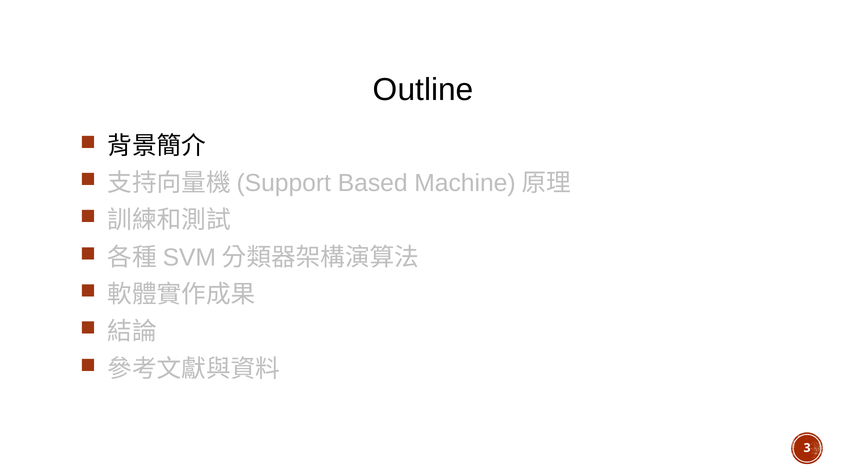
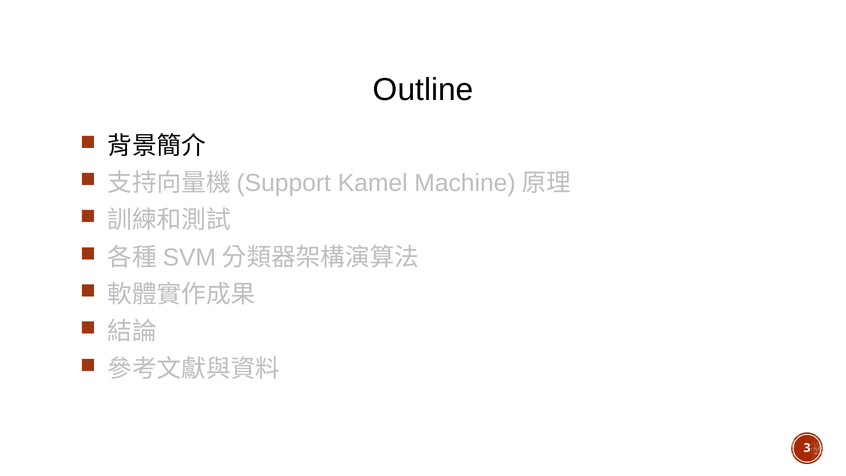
Based: Based -> Kamel (373, 183)
